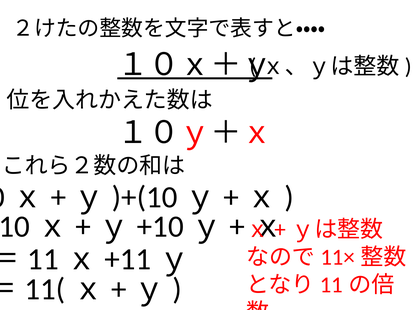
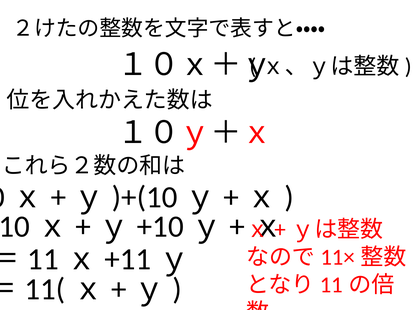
１０ｘ＋ｙ underline: present -> none (195, 65)
